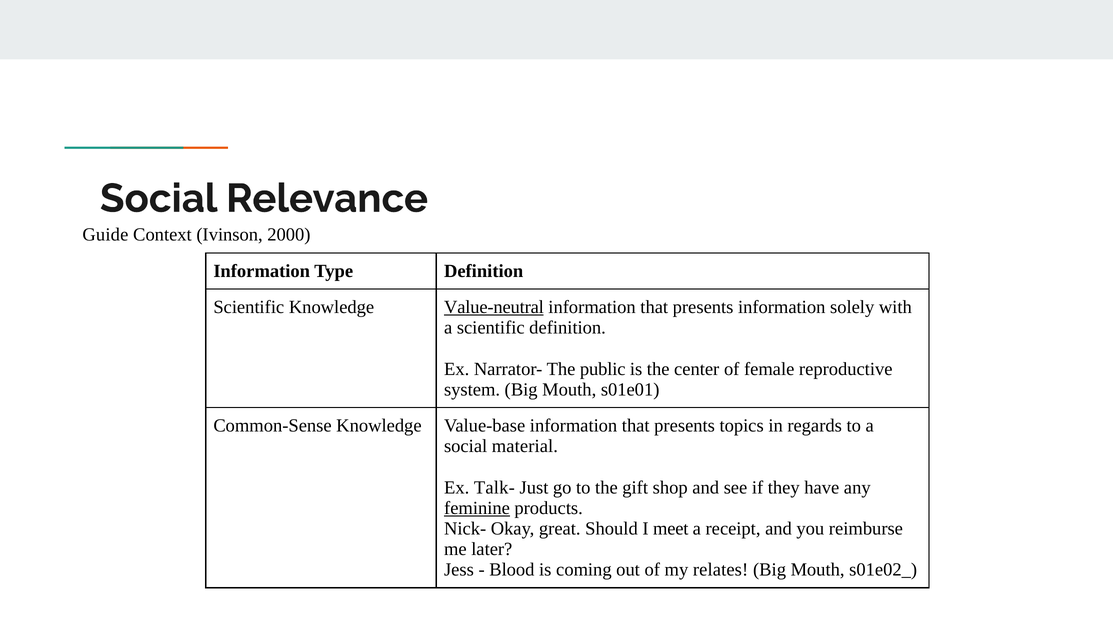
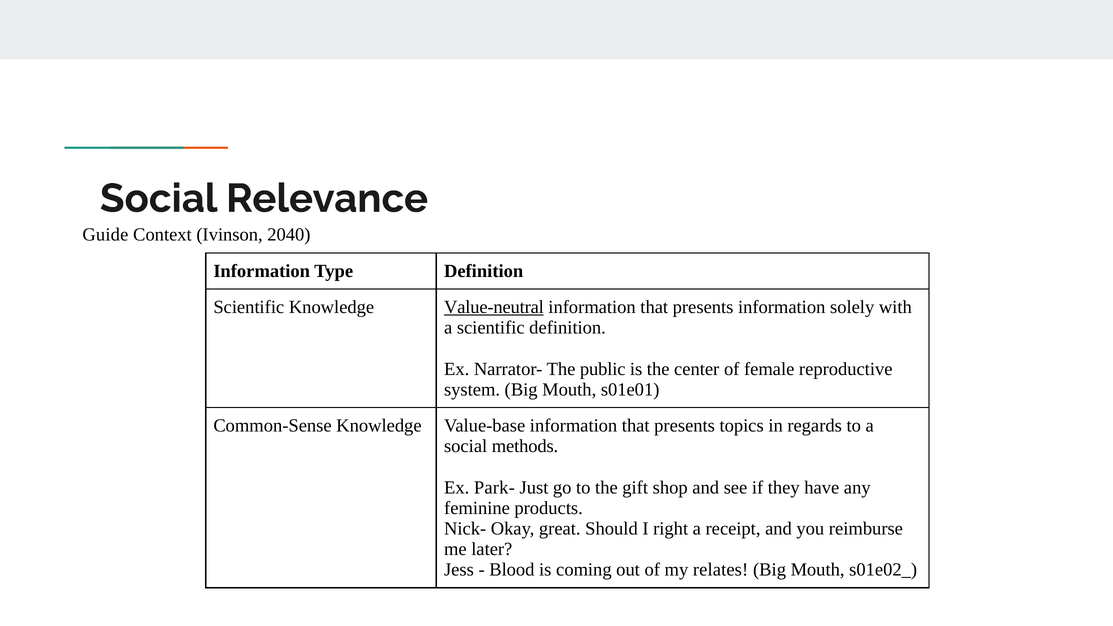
2000: 2000 -> 2040 (289, 235)
material: material -> methods (525, 446)
Talk-: Talk- -> Park- (494, 487)
feminine underline: present -> none (477, 508)
meet: meet -> right (671, 529)
